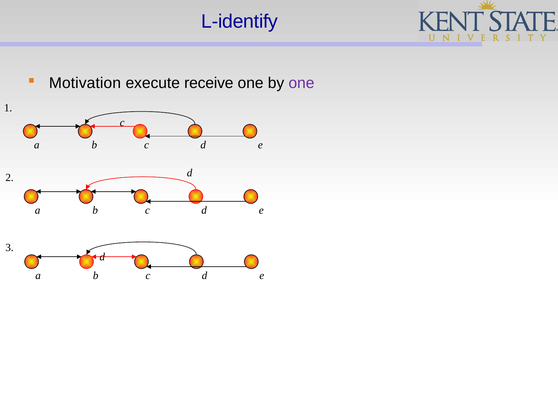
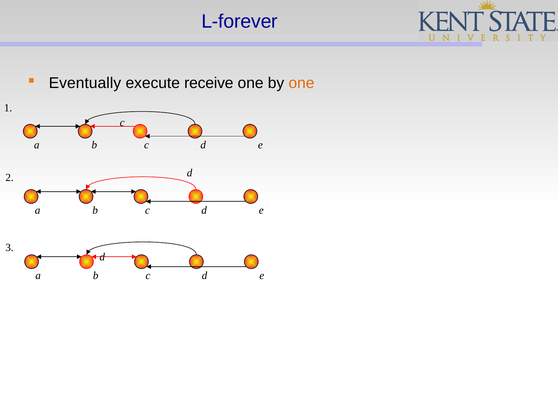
L-identify: L-identify -> L-forever (240, 21)
Motivation: Motivation -> Eventually (85, 83)
one colour: purple -> orange (301, 83)
